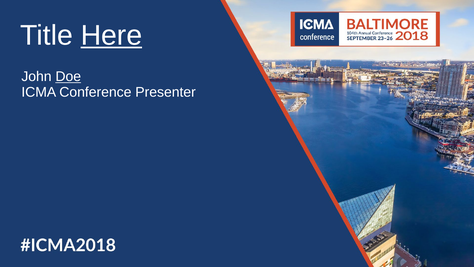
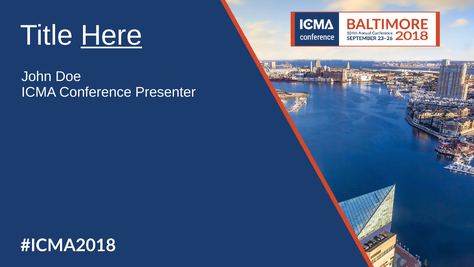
Doe underline: present -> none (68, 76)
